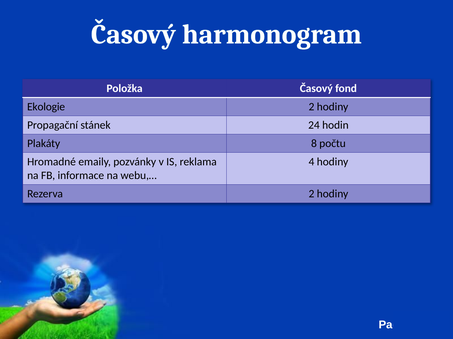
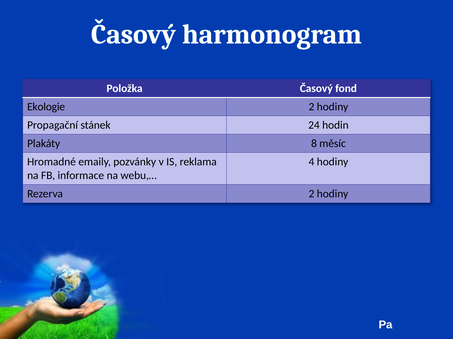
počtu: počtu -> měsíc (333, 144)
